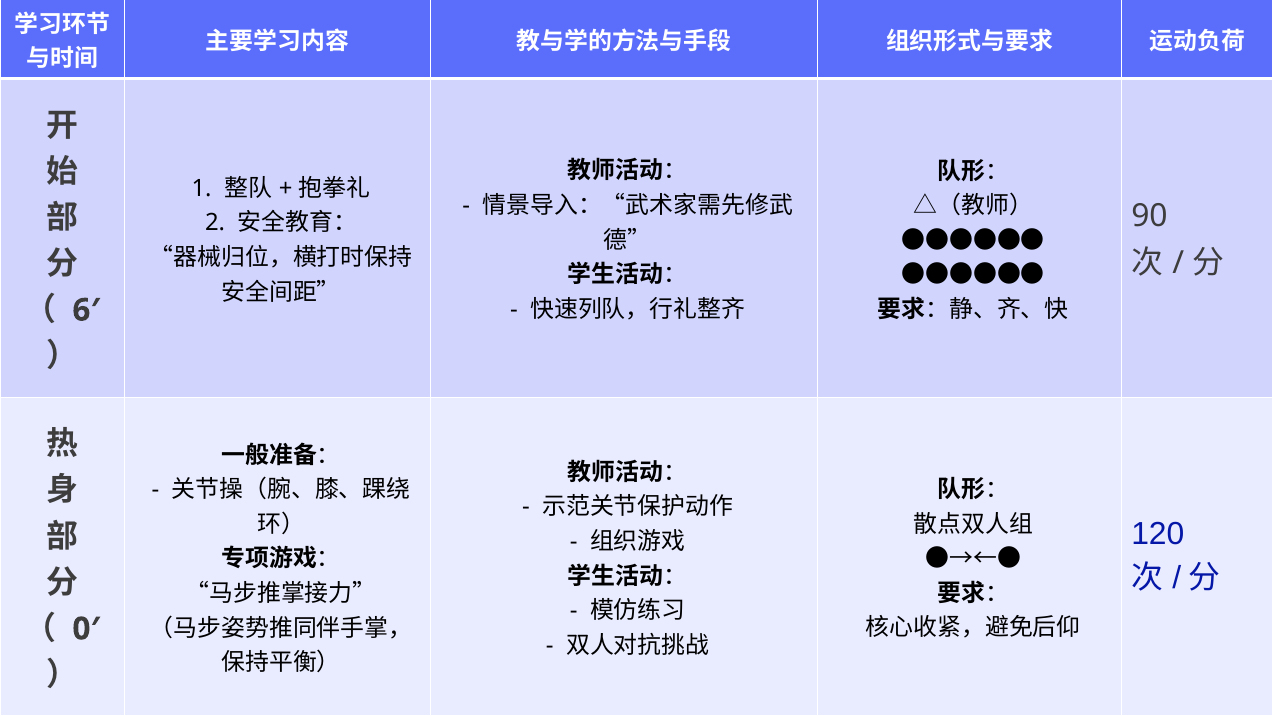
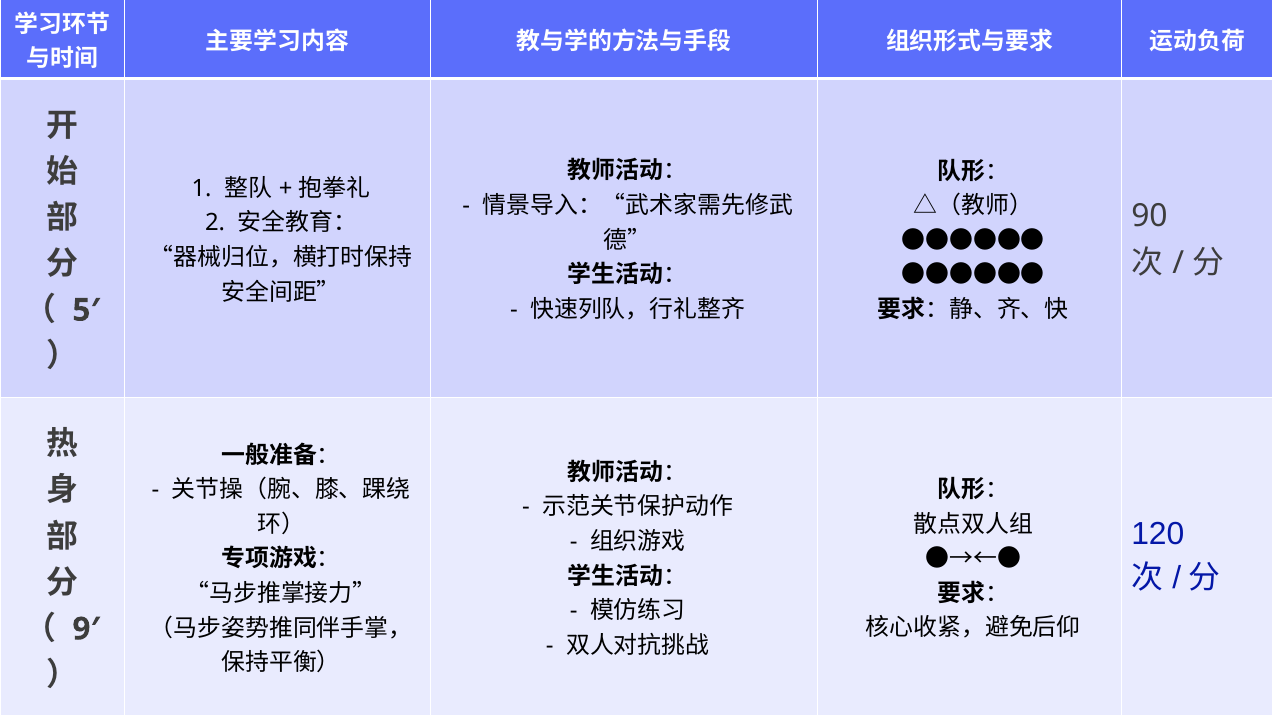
6′: 6′ -> 5′ (86, 310)
0′: 0′ -> 9′ (86, 629)
